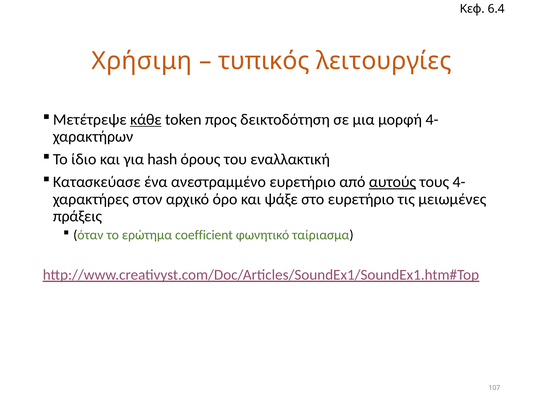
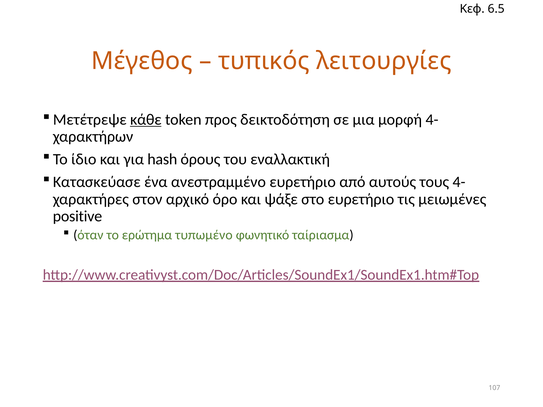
6.4: 6.4 -> 6.5 (496, 9)
Χρήσιμη: Χρήσιμη -> Μέγεθος (142, 61)
αυτούς underline: present -> none (393, 182)
πράξεις: πράξεις -> positive (77, 216)
coefficient: coefficient -> τυπωμένο (204, 235)
